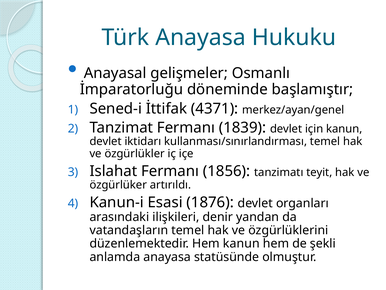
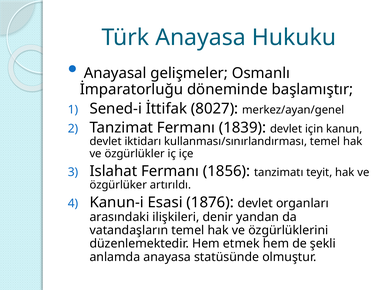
4371: 4371 -> 8027 (215, 108)
Hem kanun: kanun -> etmek (241, 243)
